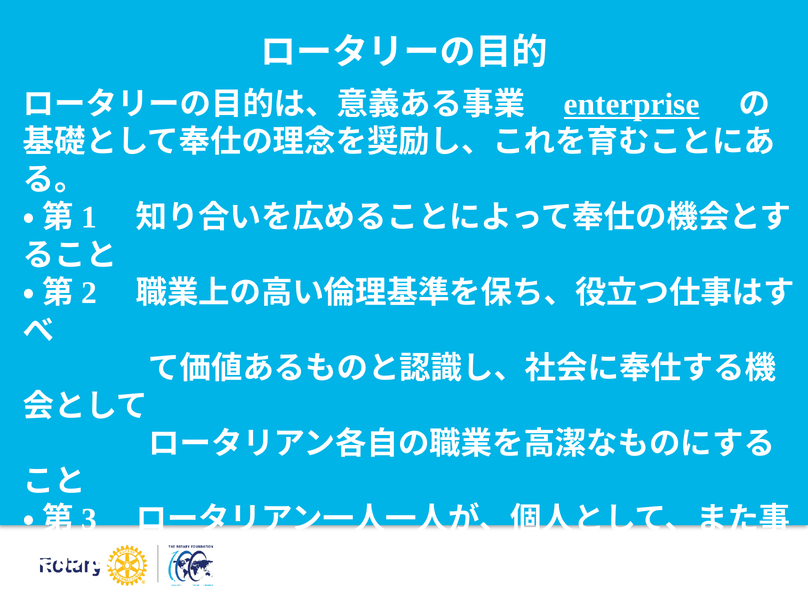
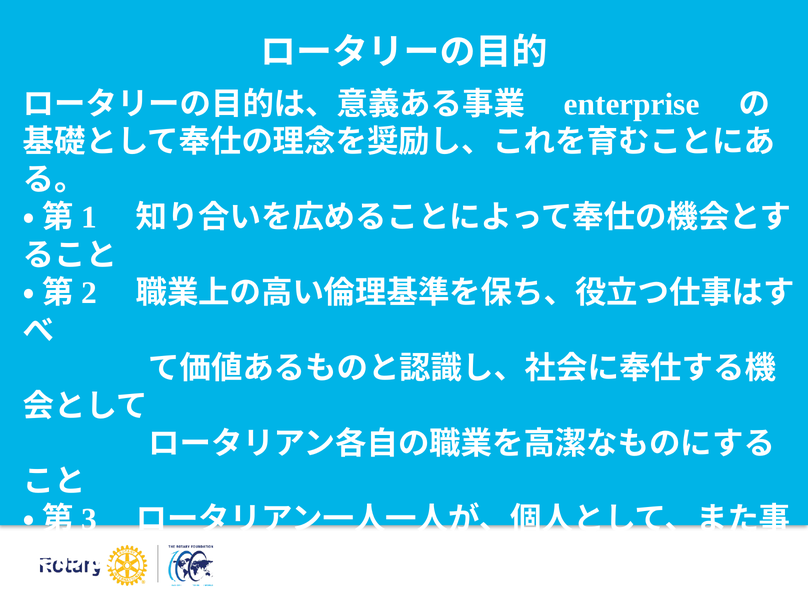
enterprise underline: present -> none (632, 104)
